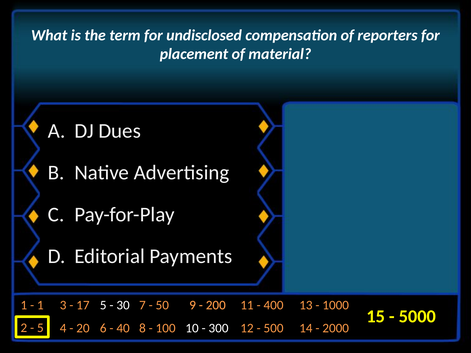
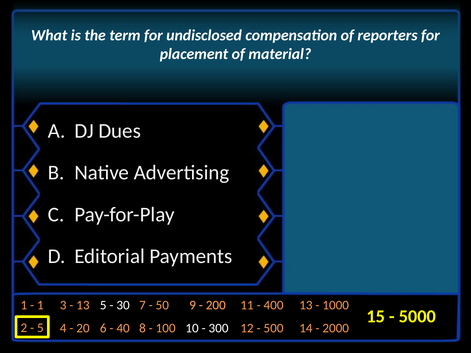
17: 17 -> 13 (83, 305)
